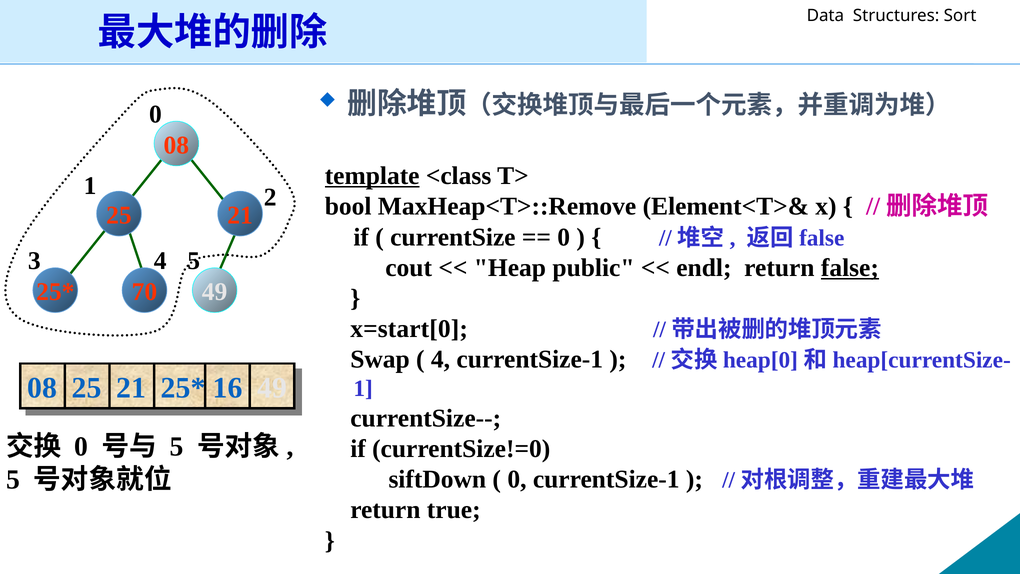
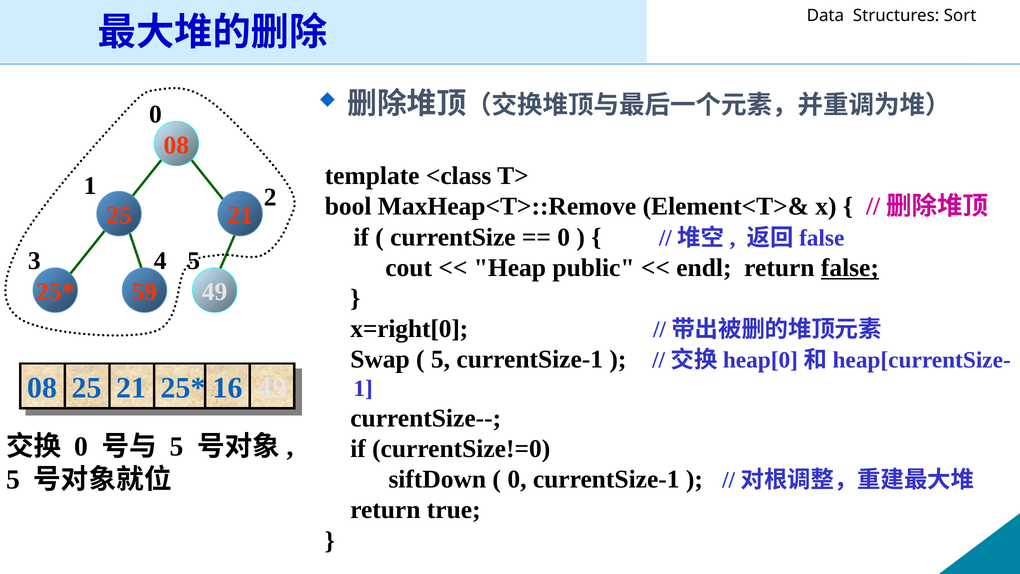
template underline: present -> none (372, 176)
70: 70 -> 59 (144, 292)
x=start[0: x=start[0 -> x=right[0 (409, 329)
4: 4 -> 5 (441, 359)
